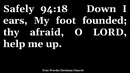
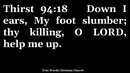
Safely: Safely -> Thirst (19, 9)
founded: founded -> slumber (105, 21)
afraid: afraid -> killing (47, 32)
